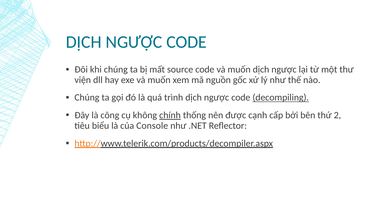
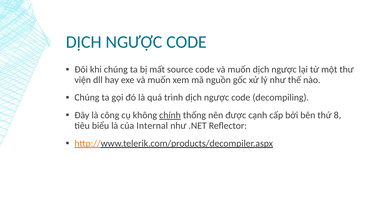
decompiling underline: present -> none (281, 98)
2: 2 -> 8 (337, 116)
Console: Console -> Internal (152, 126)
